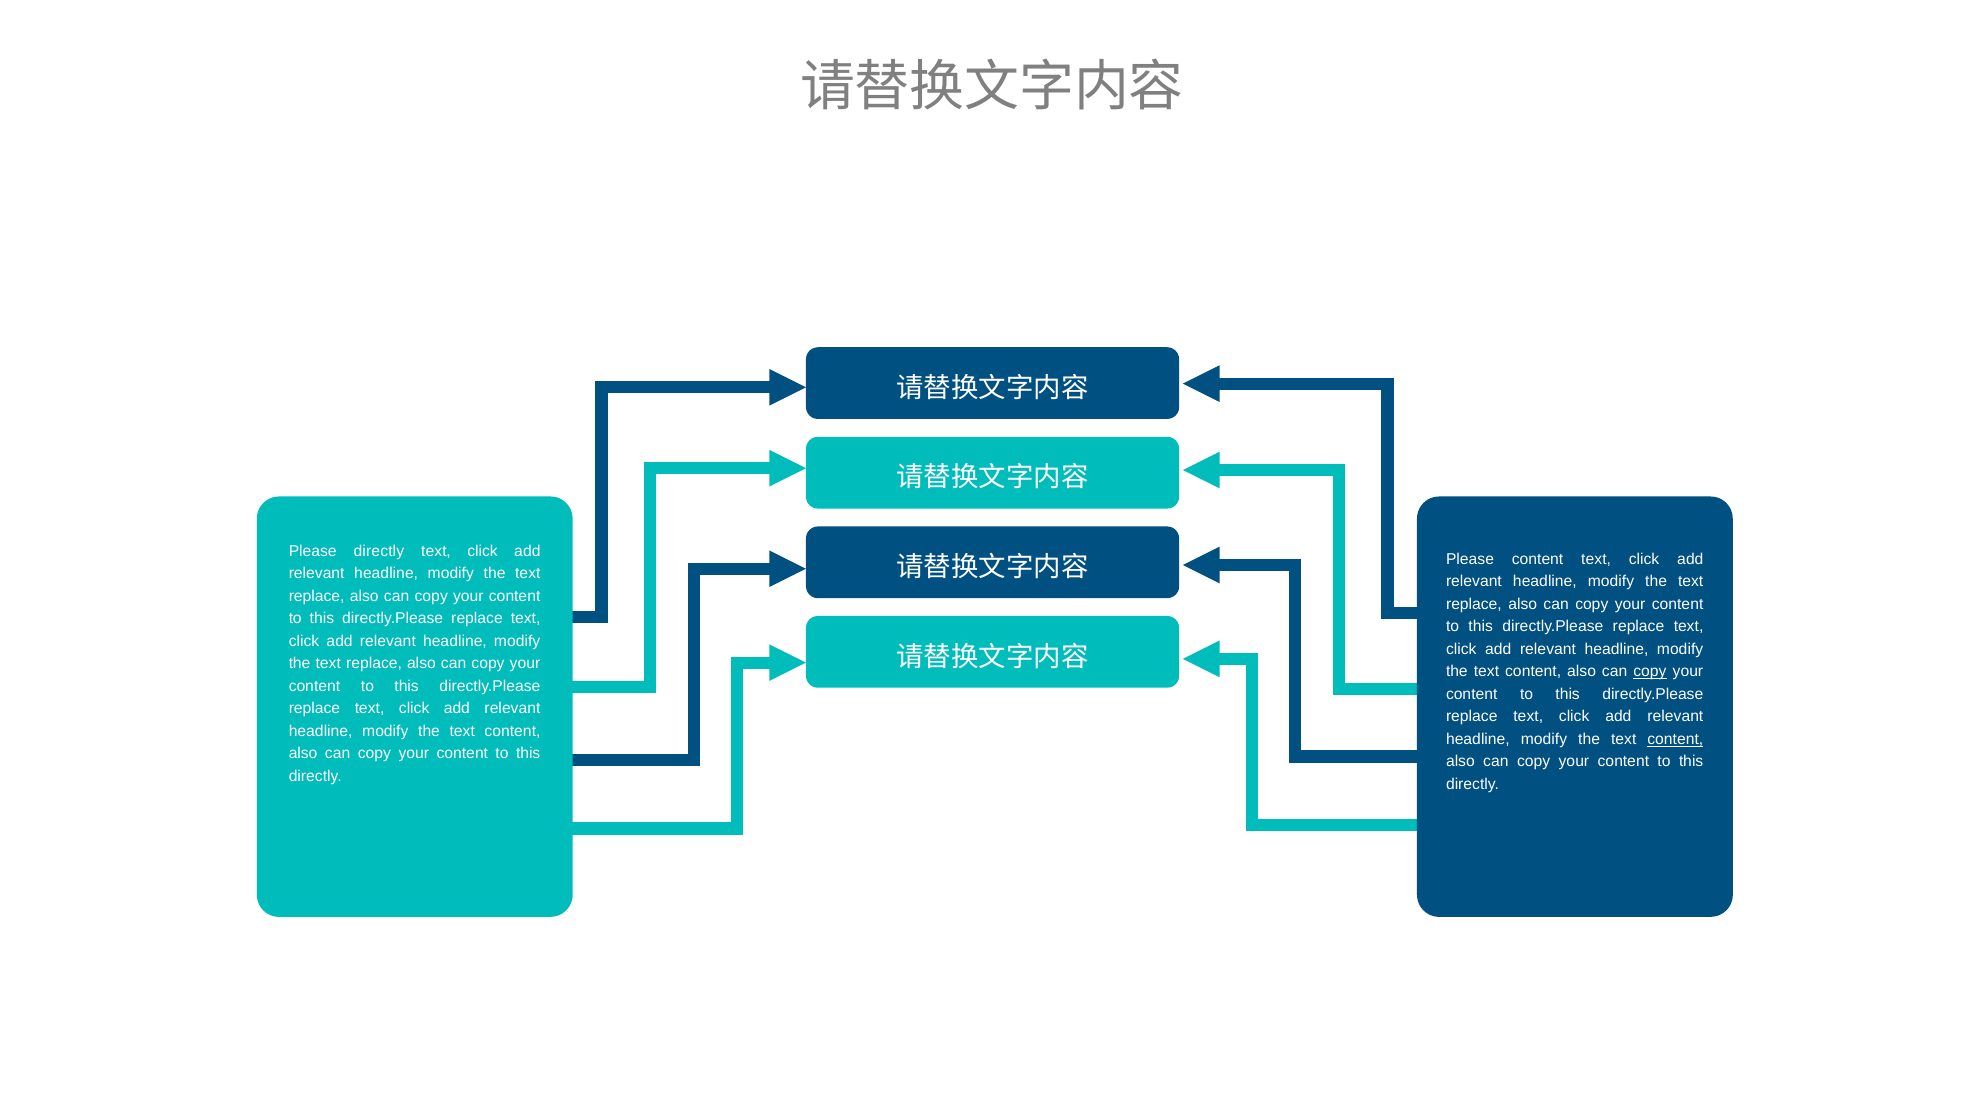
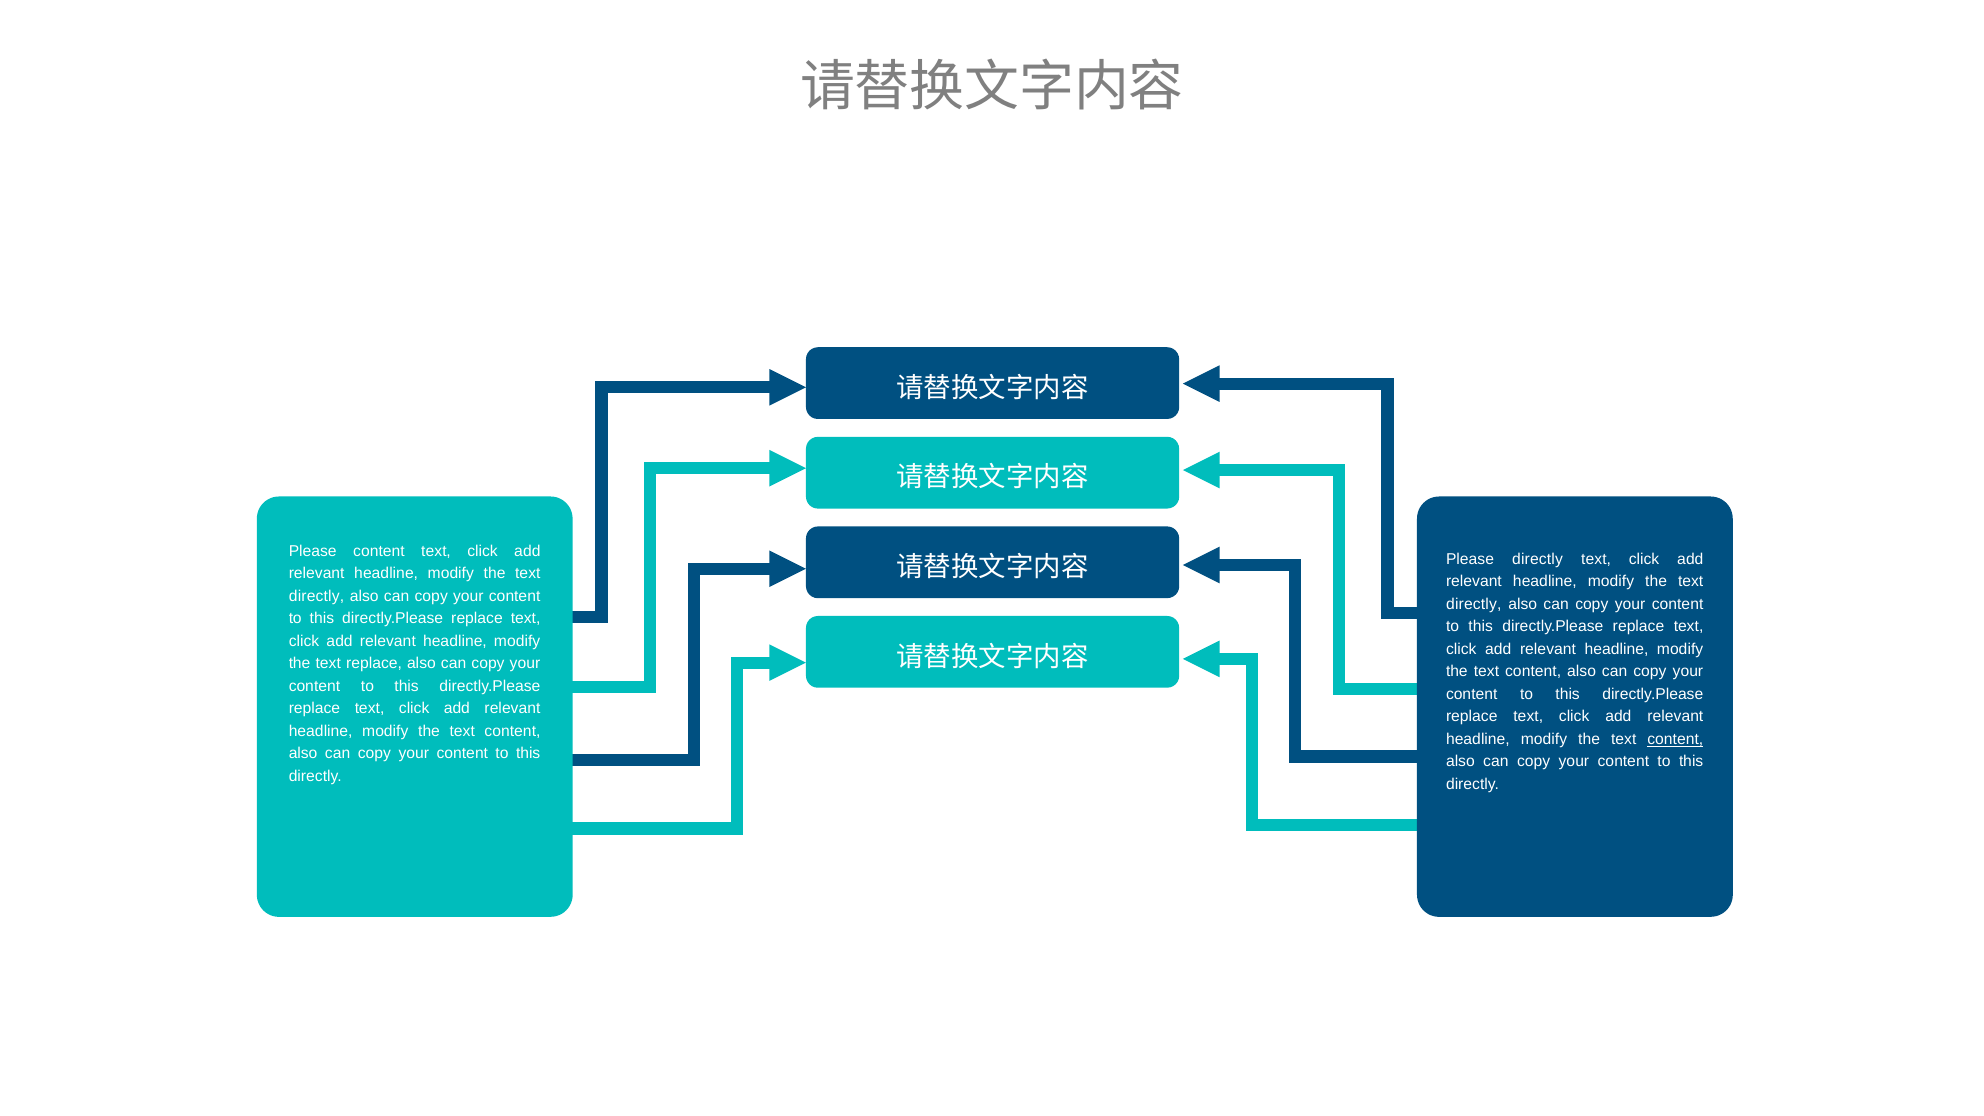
Please directly: directly -> content (379, 551)
Please content: content -> directly (1538, 559)
replace: replace -> directly (317, 596)
replace: replace -> directly (1474, 604)
copy underline: present -> none (1650, 672)
